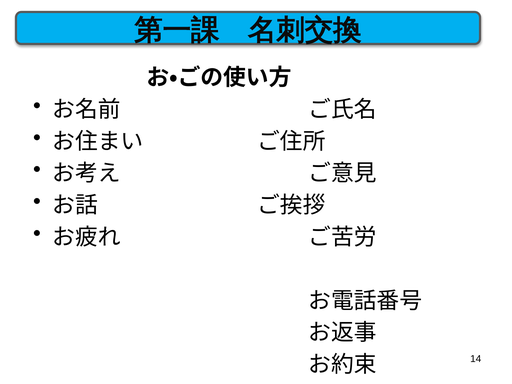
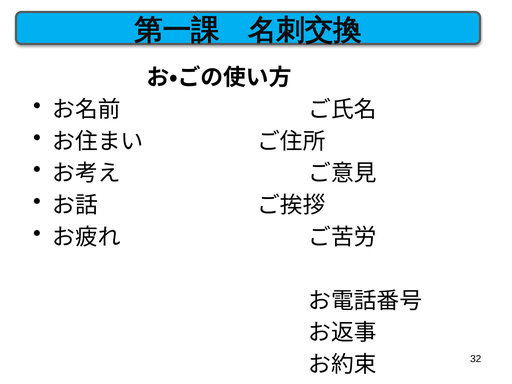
14: 14 -> 32 (476, 359)
